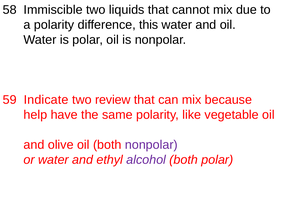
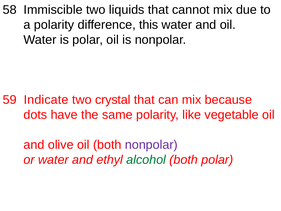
review: review -> crystal (113, 100)
help: help -> dots (35, 115)
alcohol colour: purple -> green (146, 160)
